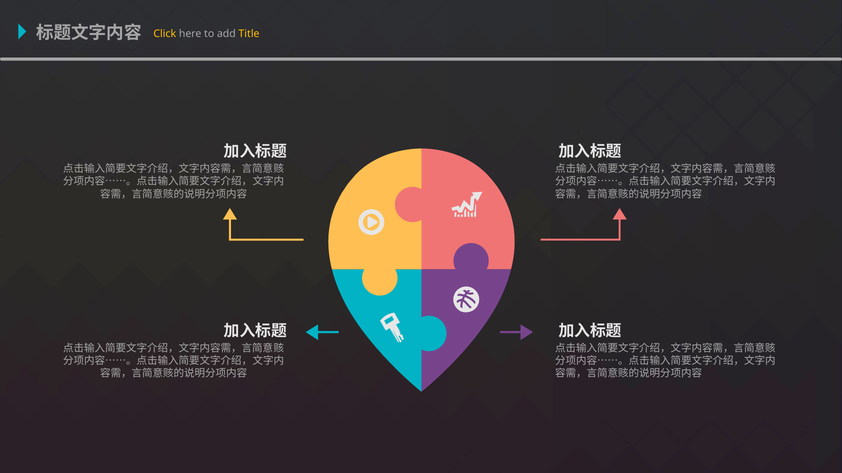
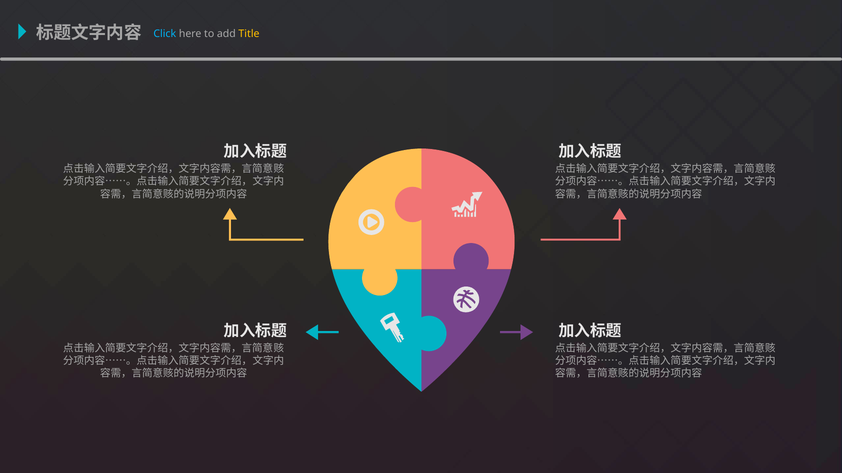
Click colour: yellow -> light blue (165, 34)
